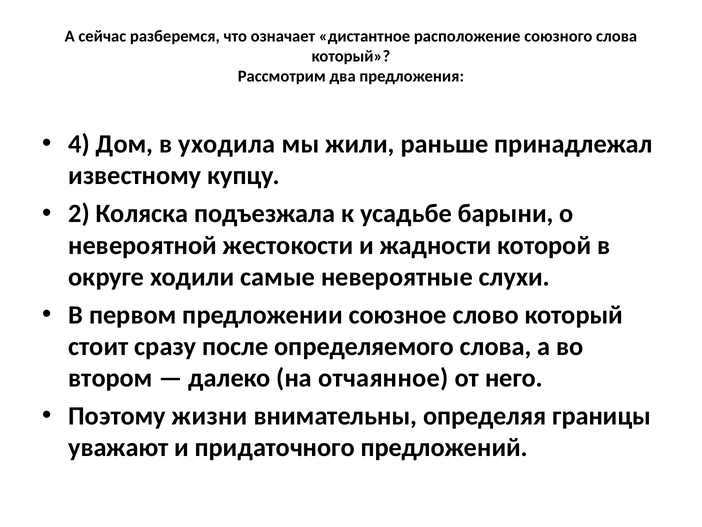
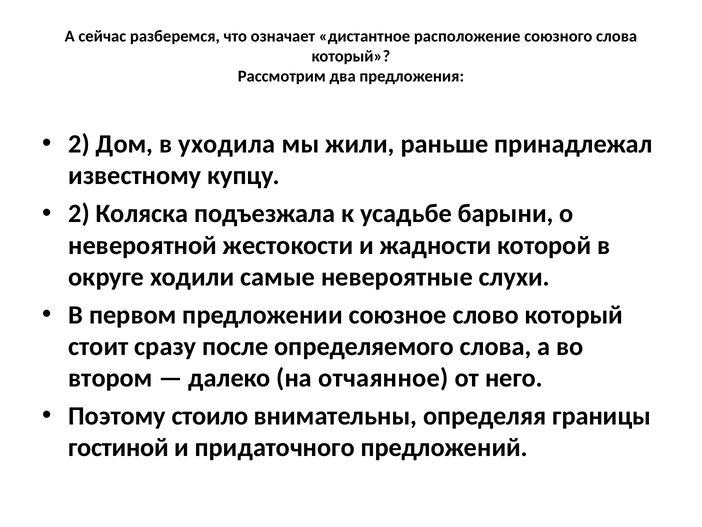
4: 4 -> 2 (79, 144)
жизни: жизни -> стоило (210, 416)
уважают: уважают -> гостиной (119, 447)
